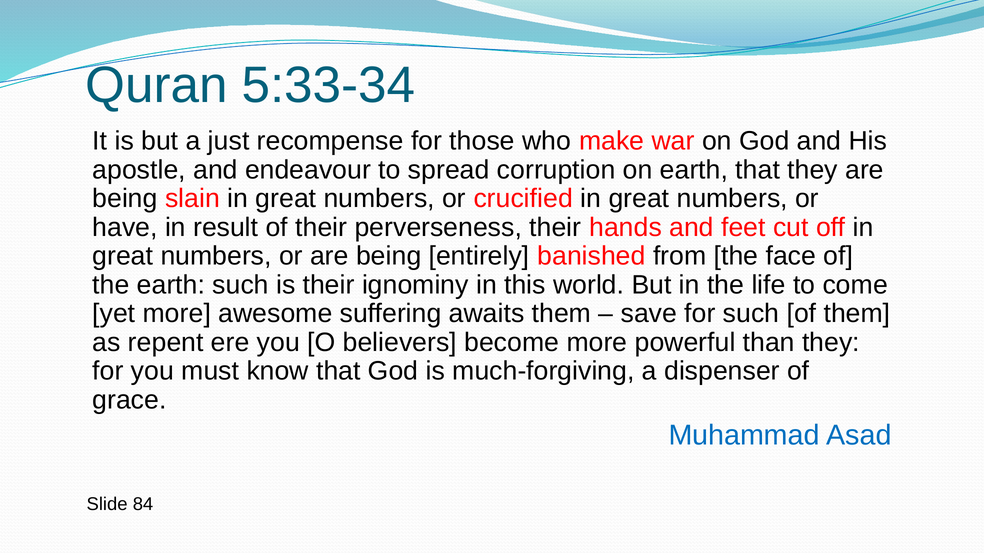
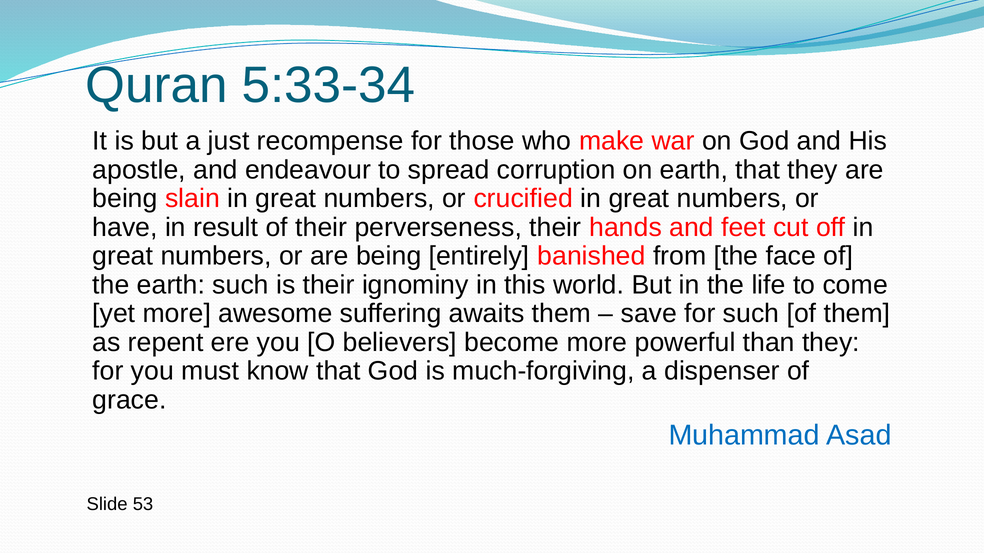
84: 84 -> 53 (143, 505)
